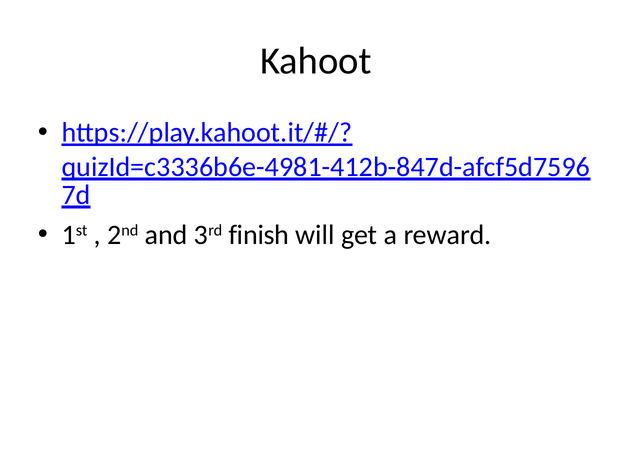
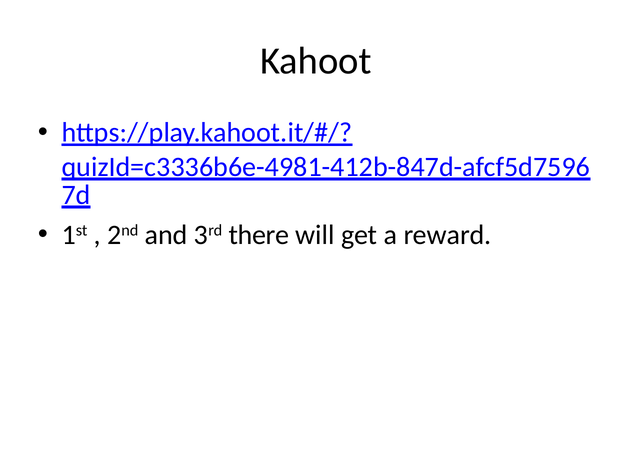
finish: finish -> there (259, 235)
